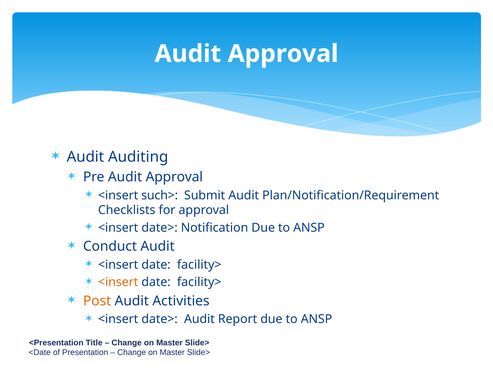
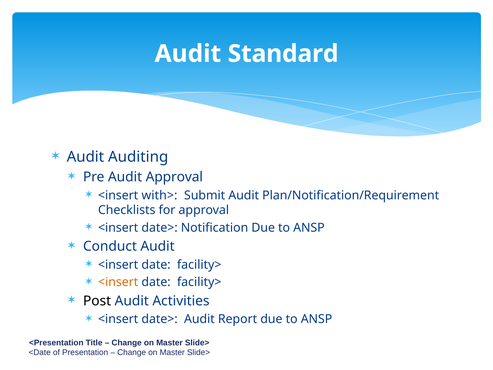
Approval: Approval -> Standard (283, 54)
such>: such> -> with> (159, 195)
Post colour: orange -> black (97, 301)
